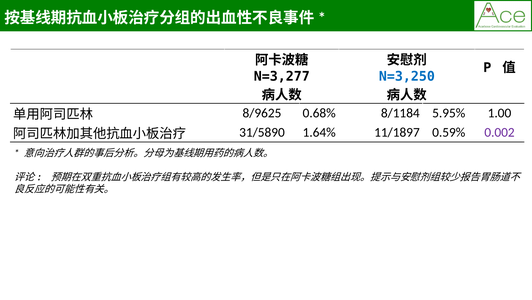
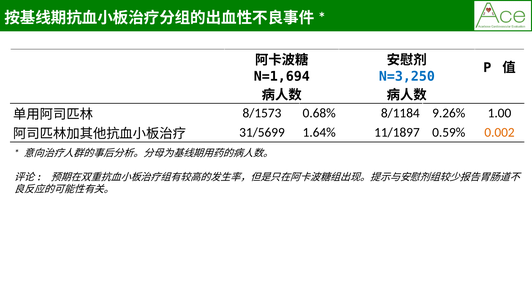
N=3,277: N=3,277 -> N=1,694 (282, 76)
8/9625: 8/9625 -> 8/1573 (262, 113)
5.95%: 5.95% -> 9.26% (449, 113)
31/5890: 31/5890 -> 31/5699 (262, 132)
0.002 colour: purple -> orange (499, 132)
